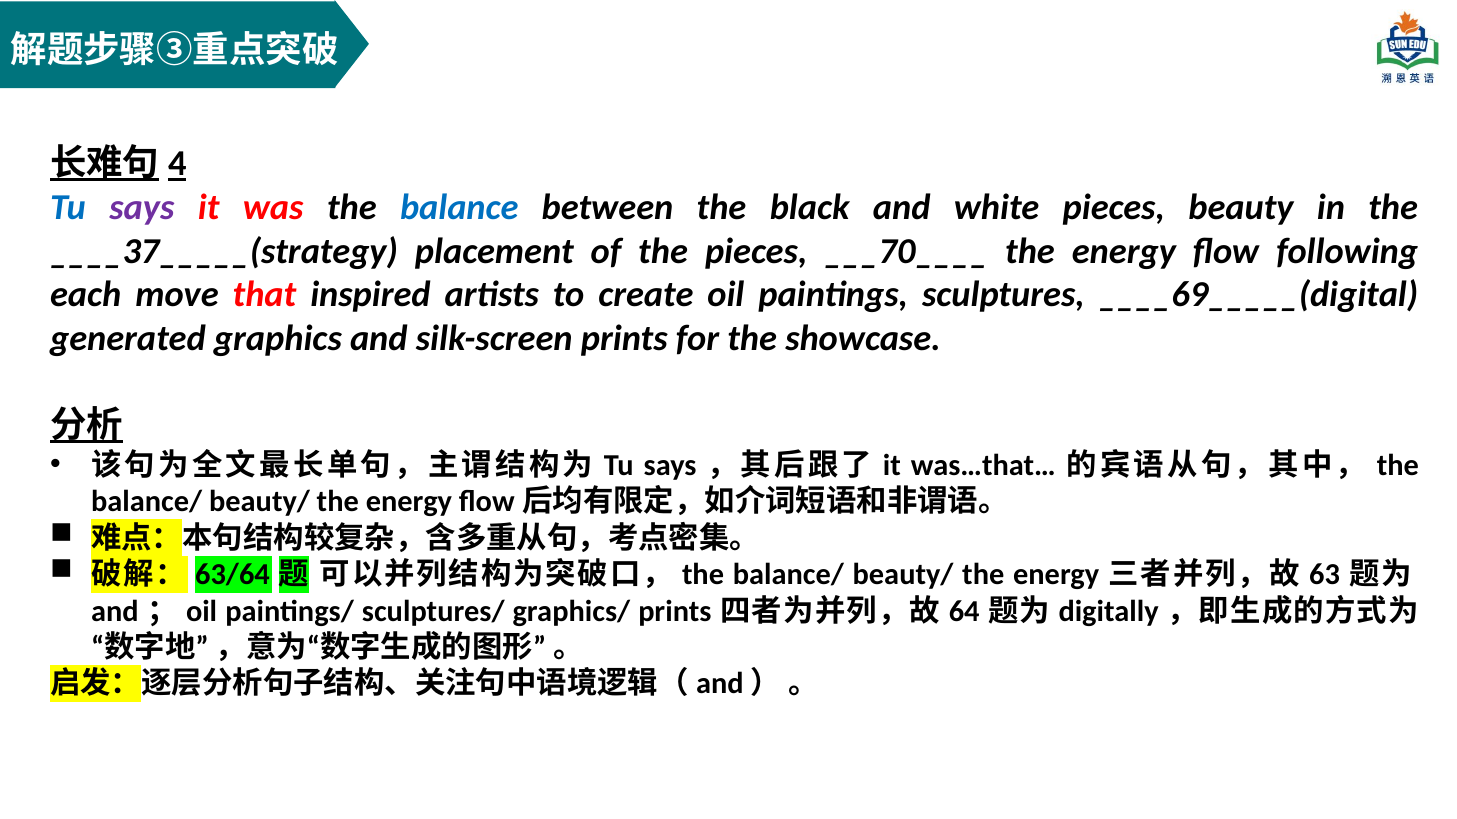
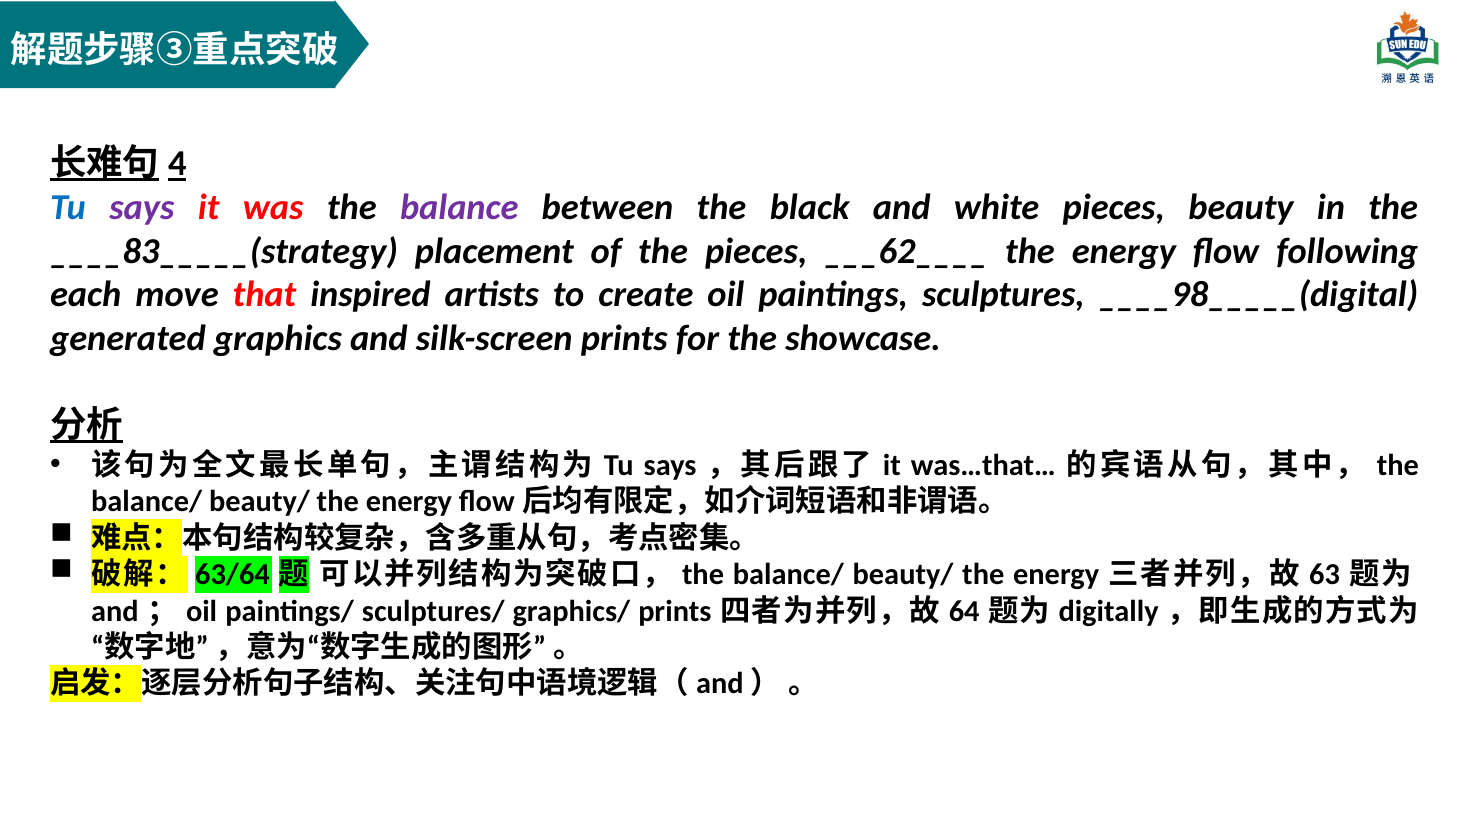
balance colour: blue -> purple (459, 208)
____37_____(strategy: ____37_____(strategy -> ____83_____(strategy (224, 251)
___70____: ___70____ -> ___62____ (906, 251)
____69_____(digital: ____69_____(digital -> ____98_____(digital (1259, 295)
